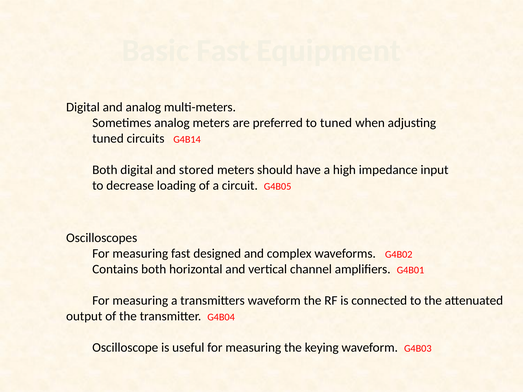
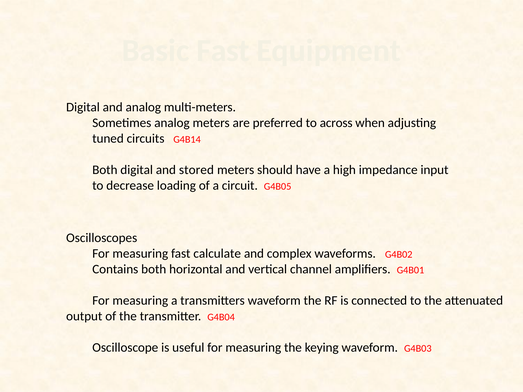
to tuned: tuned -> across (336, 123)
designed: designed -> calculate (217, 254)
